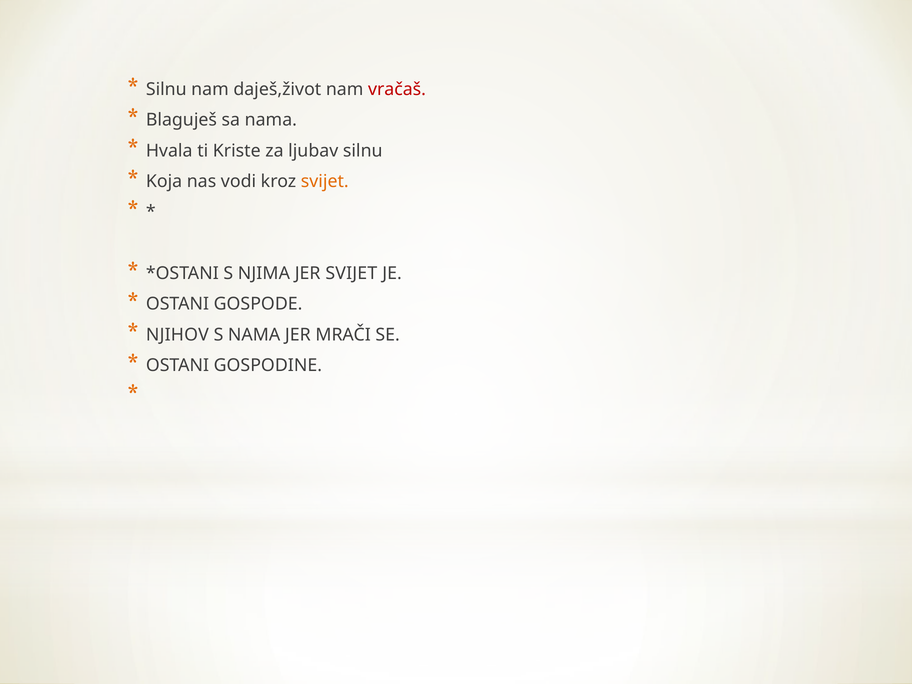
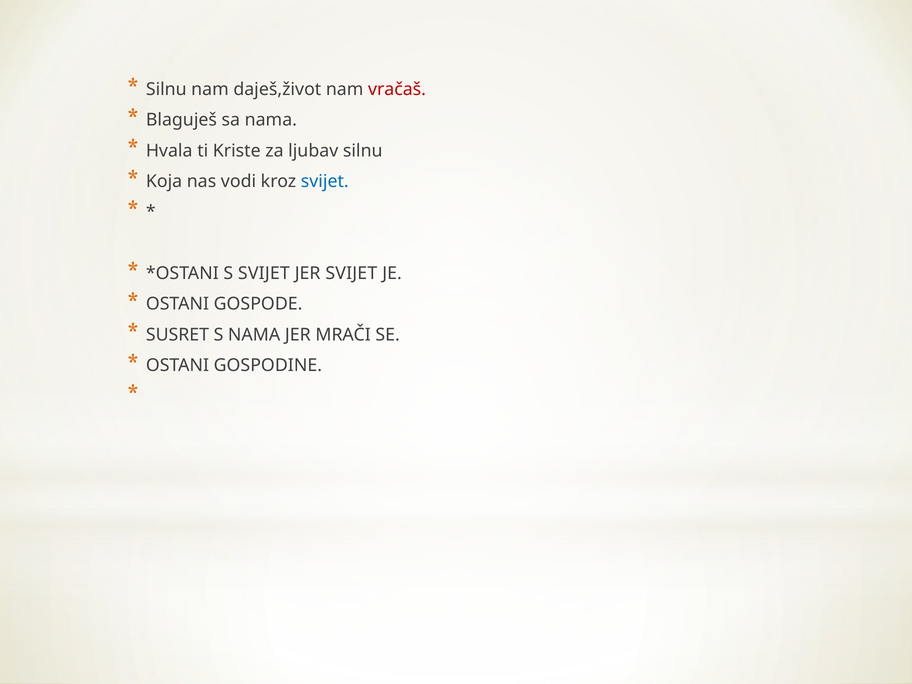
svijet colour: orange -> blue (325, 181)
S NJIMA: NJIMA -> SVIJET (264, 273)
NJIHOV: NJIHOV -> SUSRET (178, 335)
